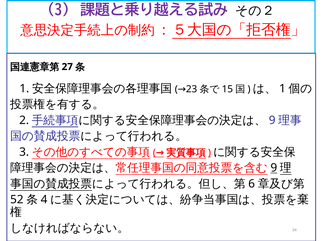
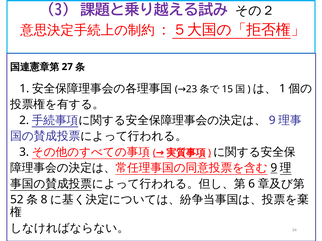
4: 4 -> 8 (44, 200)
